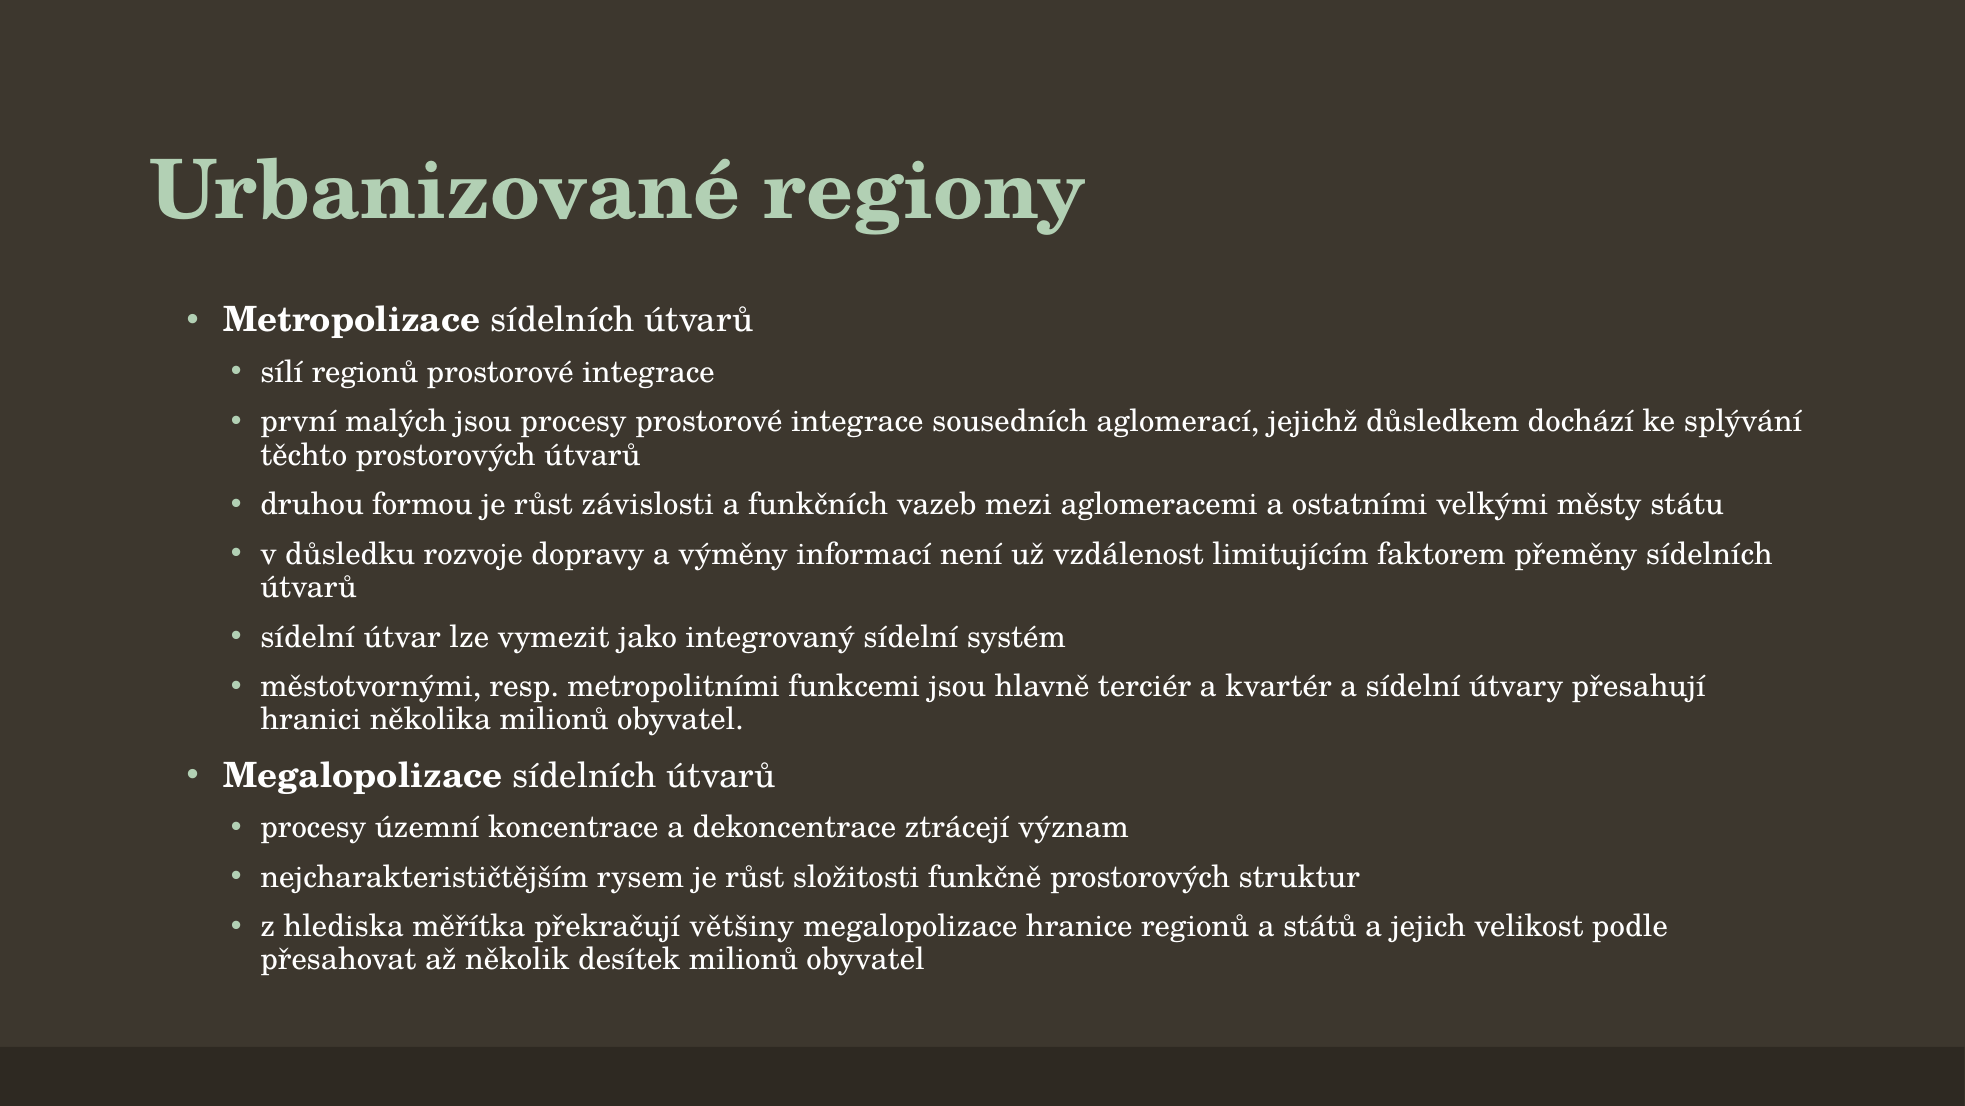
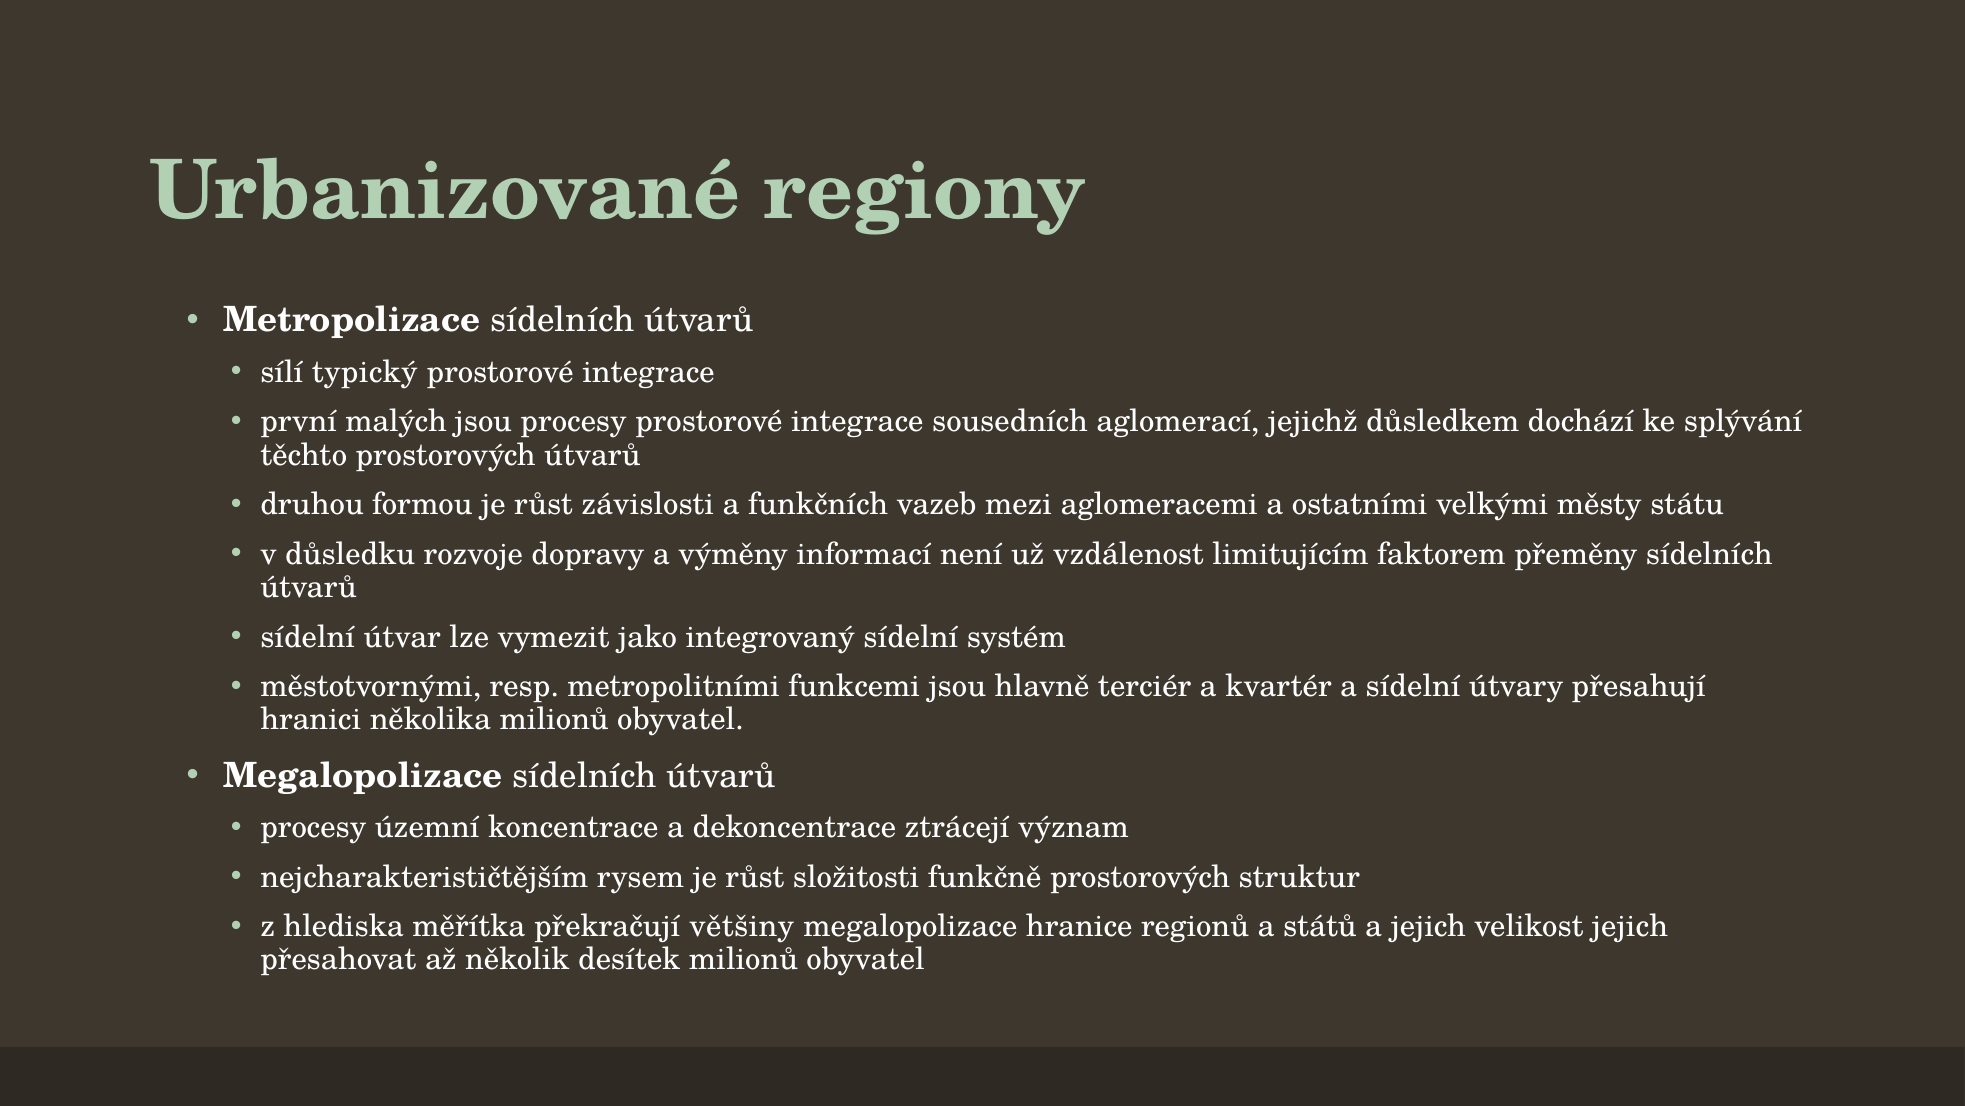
sílí regionů: regionů -> typický (365, 372)
velikost podle: podle -> jejich (1630, 926)
